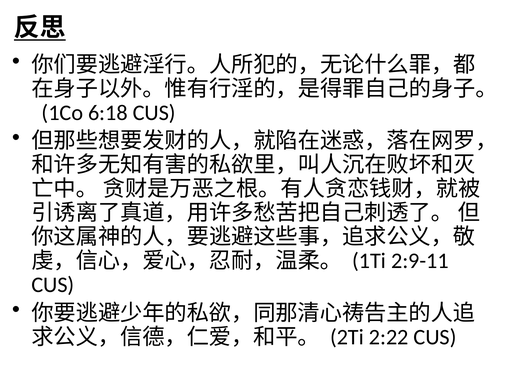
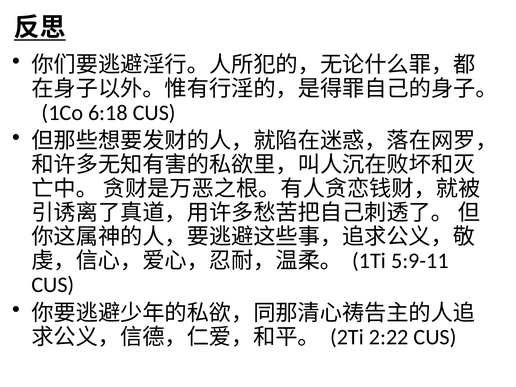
2:9-11: 2:9-11 -> 5:9-11 (420, 261)
